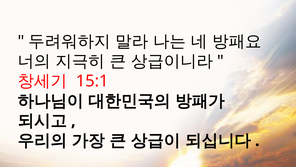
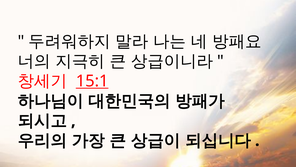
15:1 underline: none -> present (92, 81)
